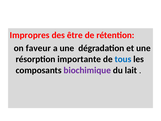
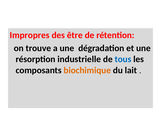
faveur: faveur -> trouve (38, 48)
importante: importante -> industrielle (79, 59)
biochimique colour: purple -> orange (87, 70)
